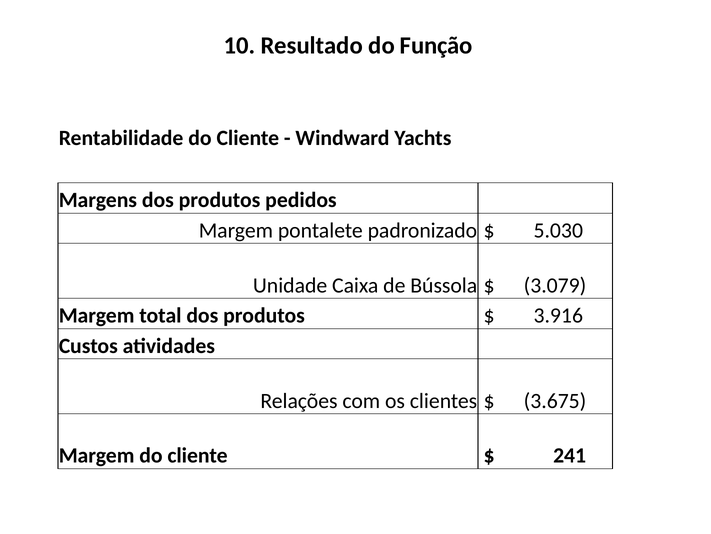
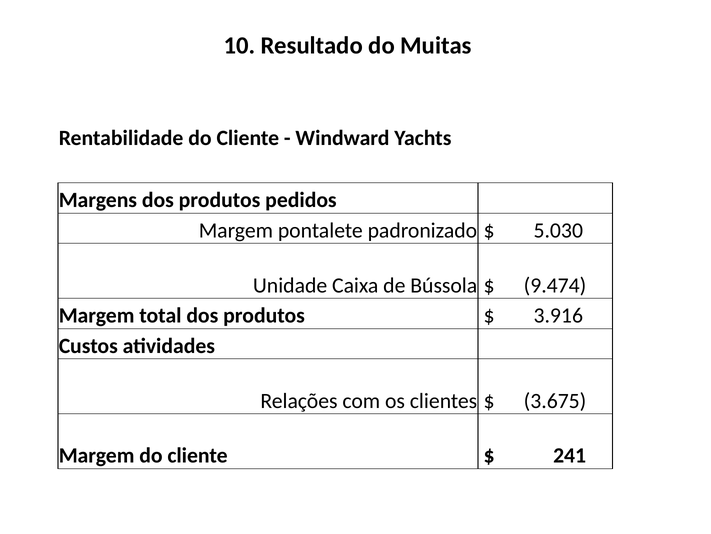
Função: Função -> Muitas (436, 46)
3.079: 3.079 -> 9.474 (555, 285)
